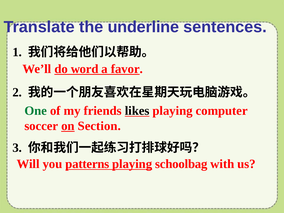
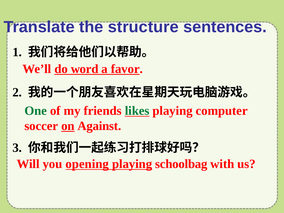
underline: underline -> structure (143, 27)
likes colour: black -> green (137, 111)
Section: Section -> Against (99, 126)
patterns: patterns -> opening (87, 164)
